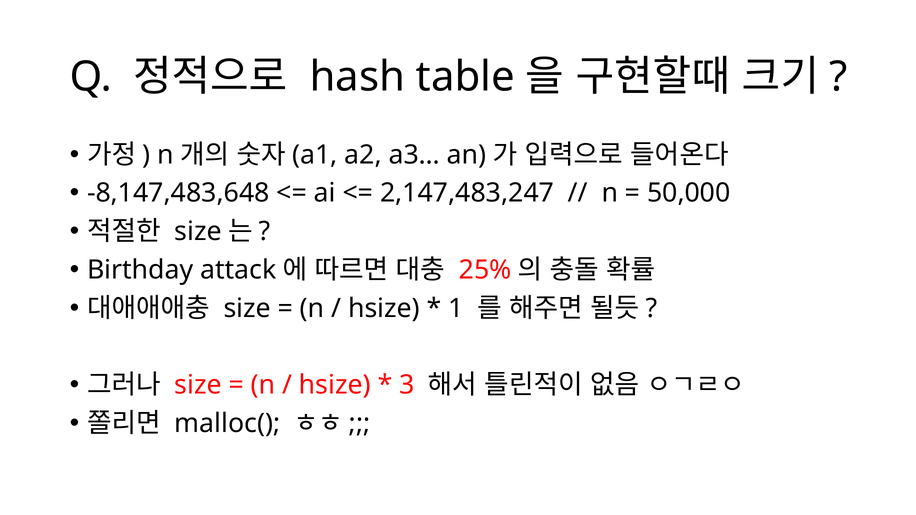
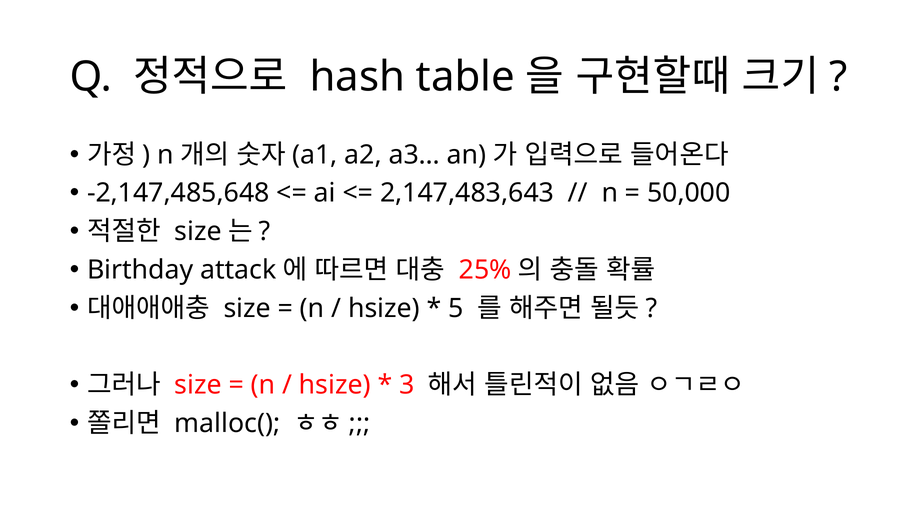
-8,147,483,648: -8,147,483,648 -> -2,147,485,648 (178, 193)
2,147,483,247: 2,147,483,247 -> 2,147,483,643 (467, 193)
1: 1 -> 5 (456, 308)
